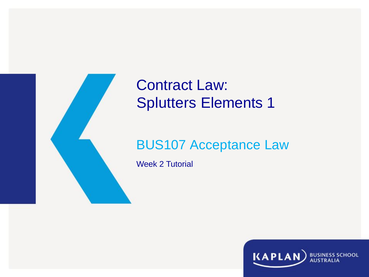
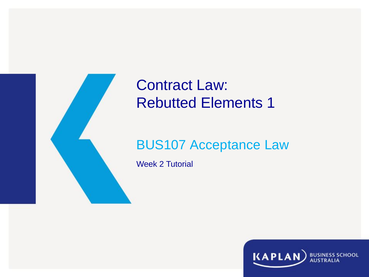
Splutters: Splutters -> Rebutted (167, 103)
